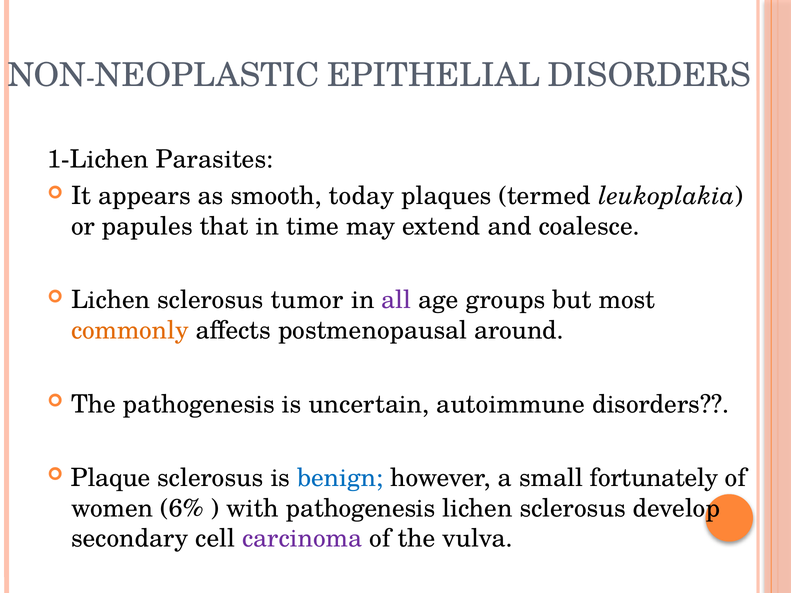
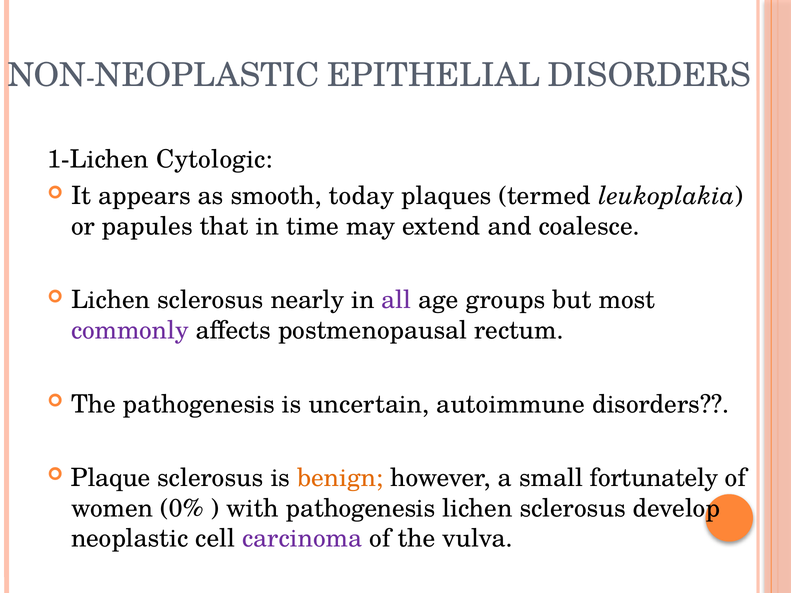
Parasites: Parasites -> Cytologic (215, 159)
tumor: tumor -> nearly (307, 300)
commonly colour: orange -> purple (130, 331)
around: around -> rectum (519, 331)
benign colour: blue -> orange (340, 478)
6%: 6% -> 0% (182, 508)
secondary: secondary -> neoplastic (130, 539)
